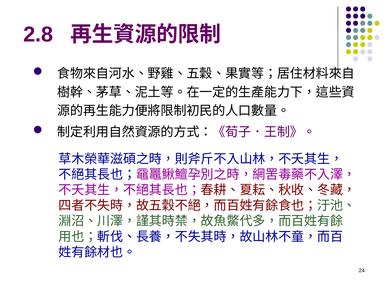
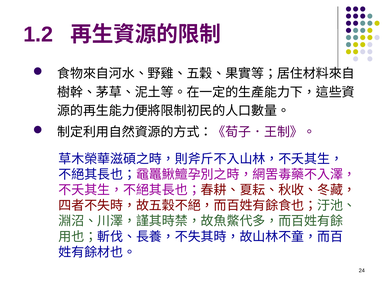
2.8: 2.8 -> 1.2 (38, 34)
